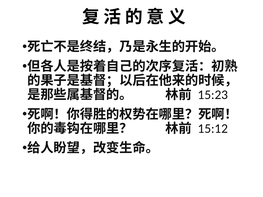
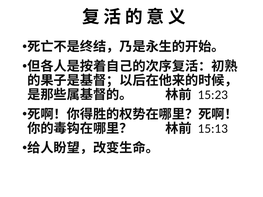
15:12: 15:12 -> 15:13 (213, 129)
